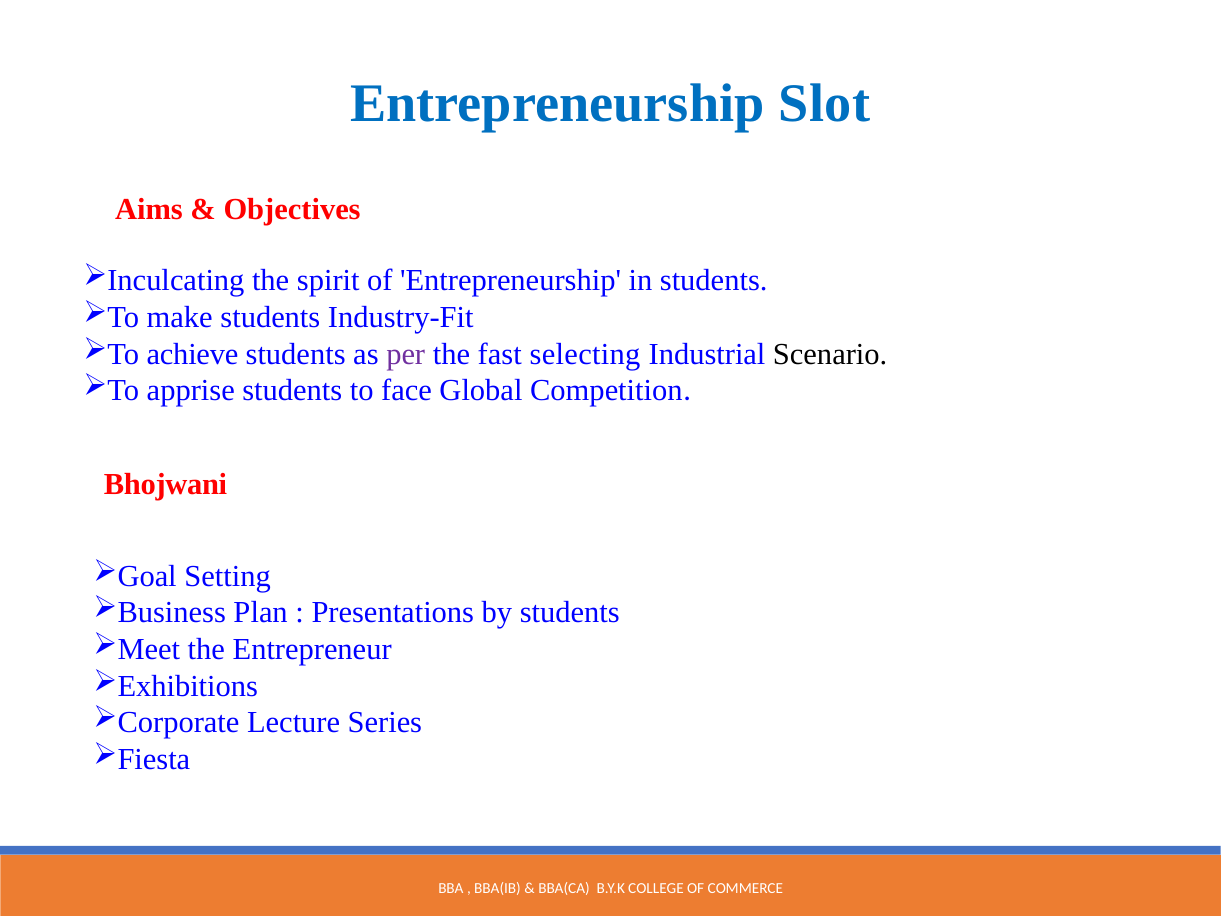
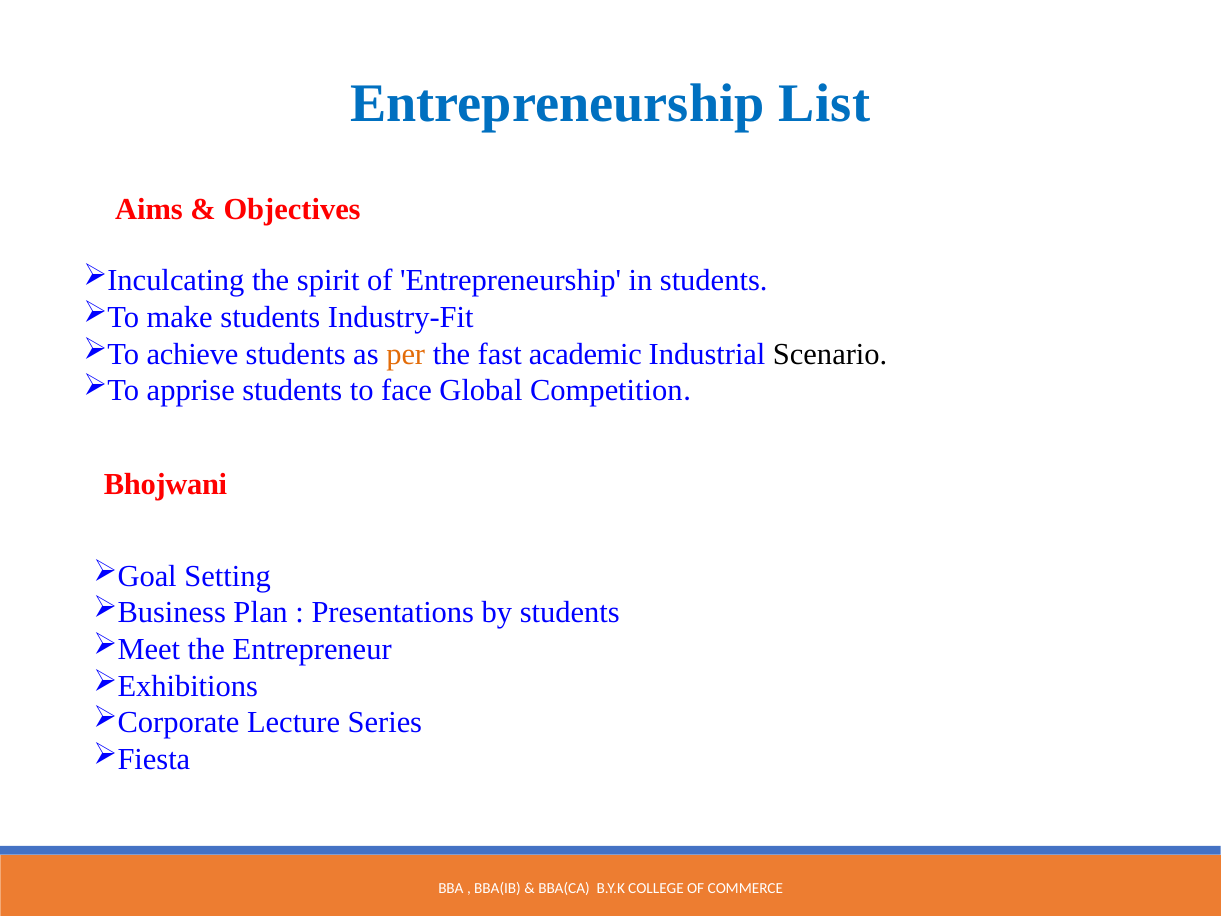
Slot: Slot -> List (825, 103)
per colour: purple -> orange (406, 354)
selecting: selecting -> academic (585, 354)
